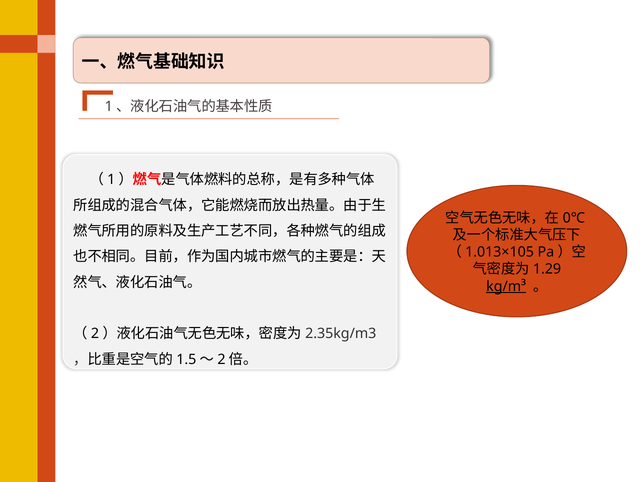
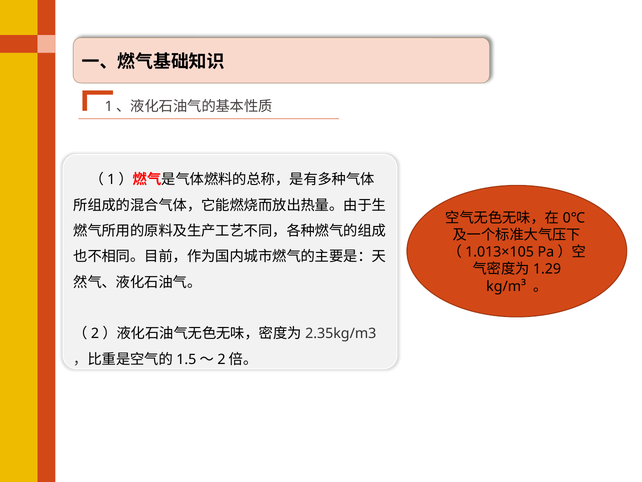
kg/m³ underline: present -> none (506, 286)
